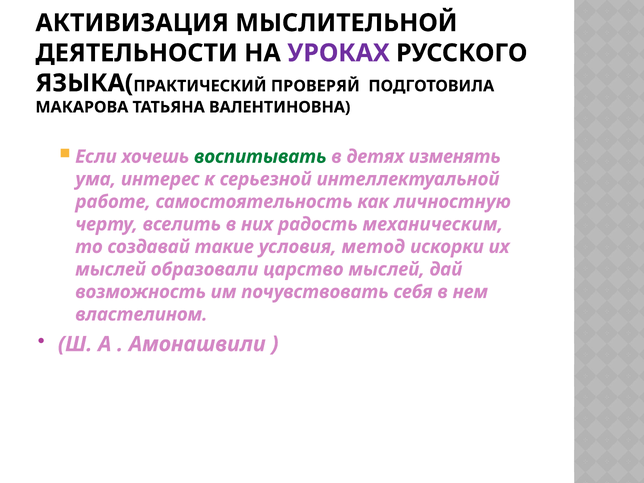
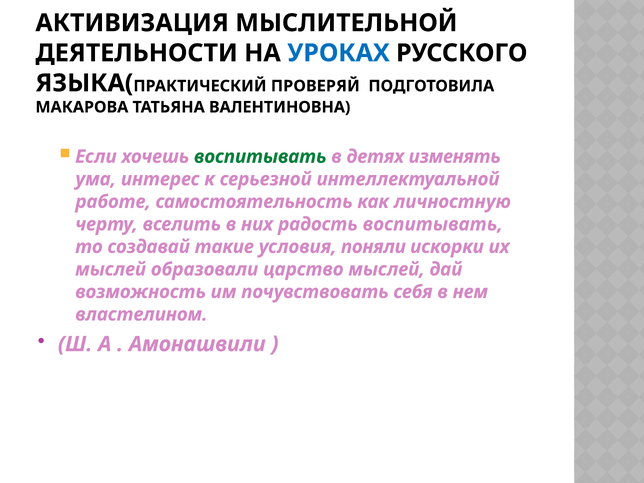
УРОКАХ colour: purple -> blue (338, 53)
радость механическим: механическим -> воспитывать (433, 224)
метод: метод -> поняли (373, 247)
